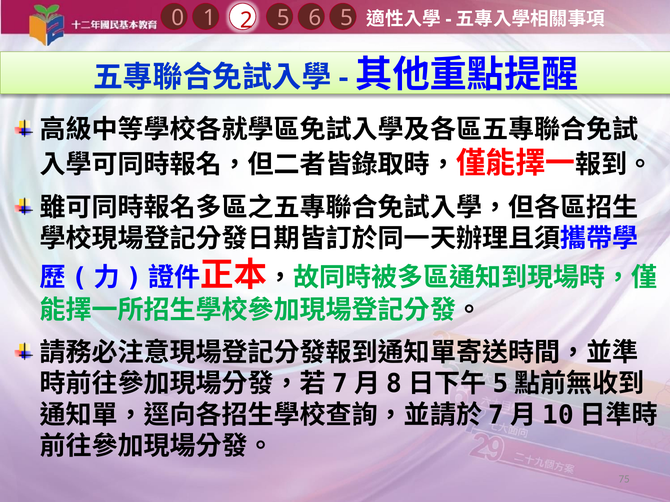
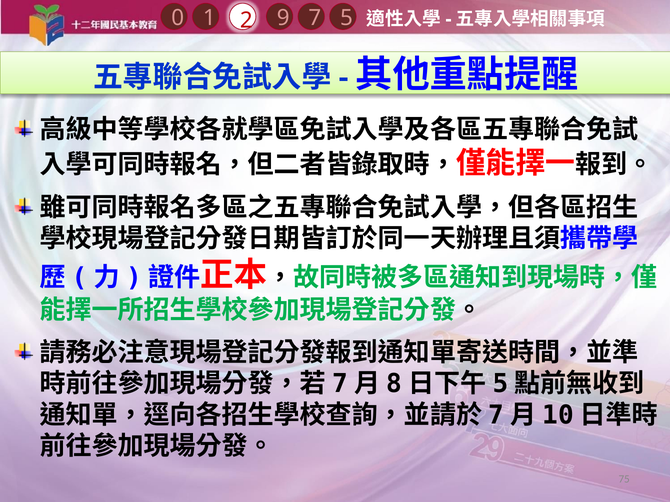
6: 6 -> 7 (315, 18)
2 5: 5 -> 9 (283, 18)
